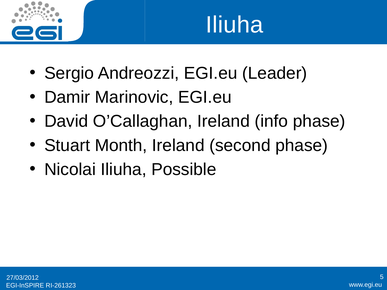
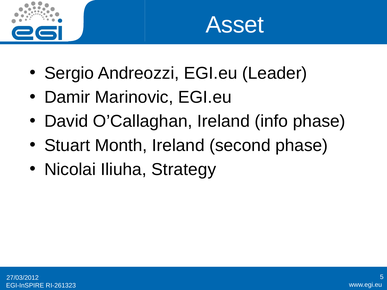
Iliuha: Iliuha -> Asset (235, 25)
Possible: Possible -> Strategy (184, 170)
